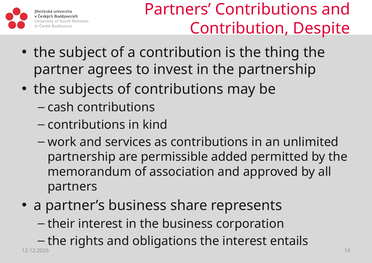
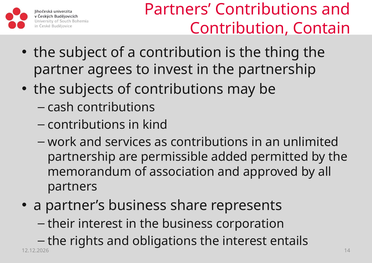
Despite: Despite -> Contain (322, 28)
